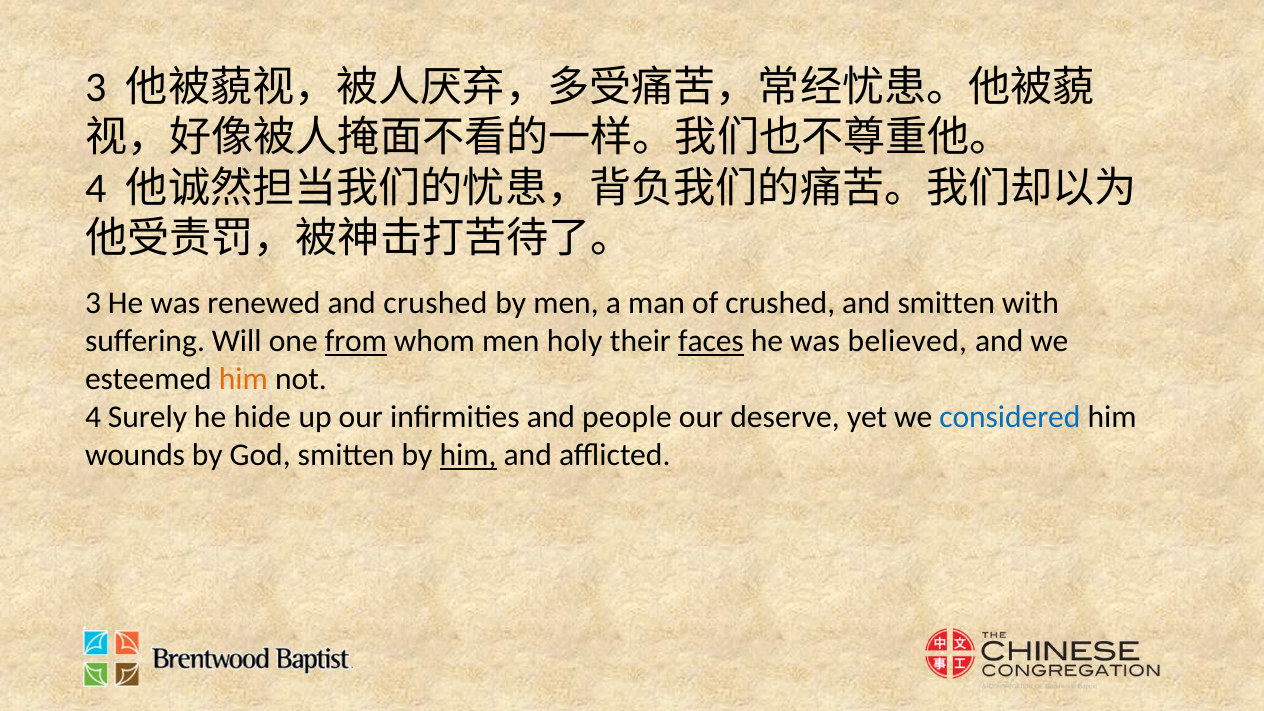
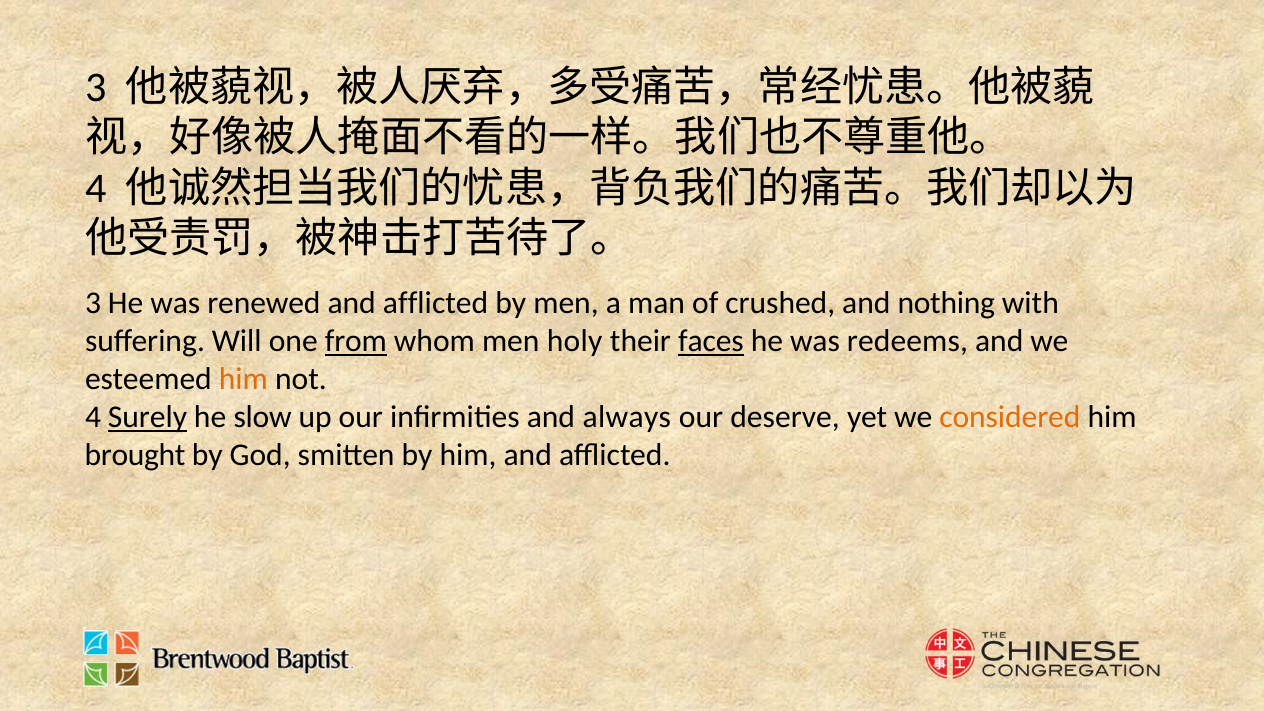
crushed: crushed -> afflicted (436, 303)
and smitten: smitten -> nothing (946, 303)
believed: believed -> redeems (907, 341)
Surely underline: none -> present (147, 417)
hide: hide -> slow (263, 417)
people: people -> always (627, 417)
considered colour: blue -> orange (1010, 417)
wounds: wounds -> brought (135, 455)
him underline: present -> none (468, 455)
